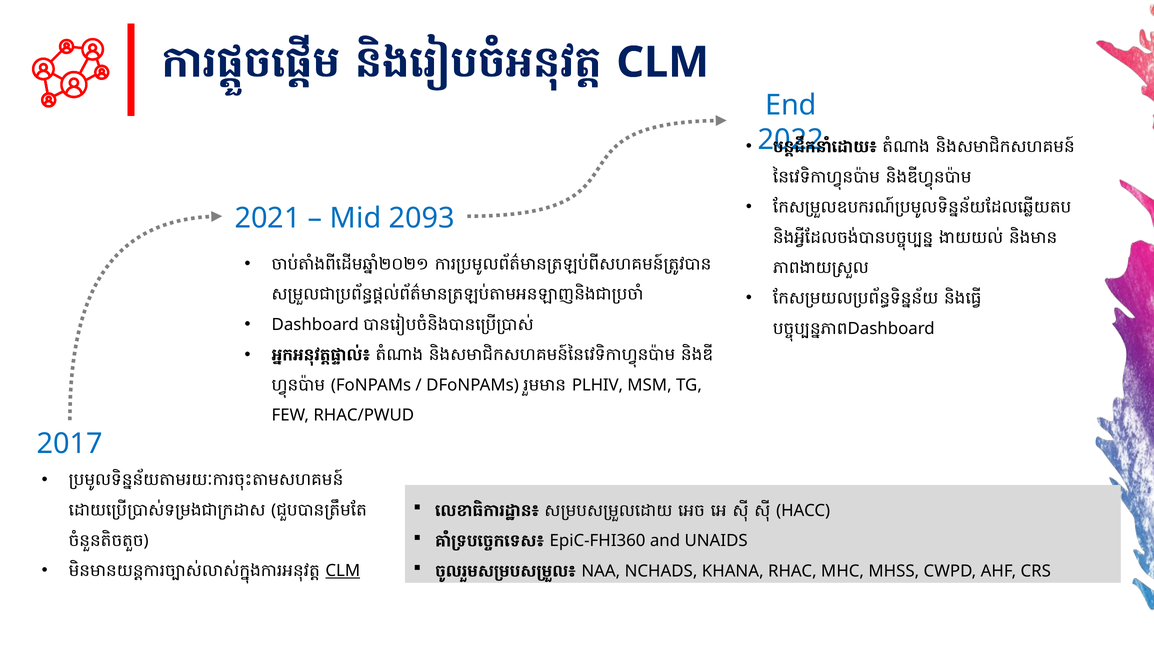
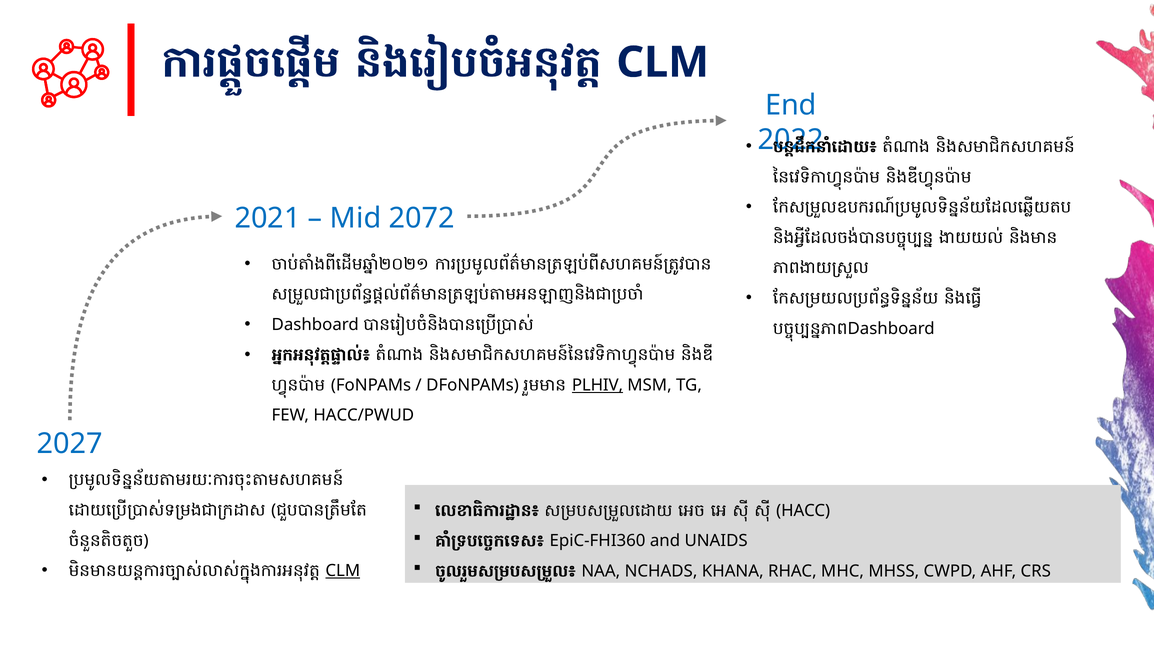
2093: 2093 -> 2072 (422, 218)
PLHIV underline: none -> present (597, 385)
RHAC/PWUD: RHAC/PWUD -> HACC/PWUD (364, 416)
2017: 2017 -> 2027 (70, 444)
